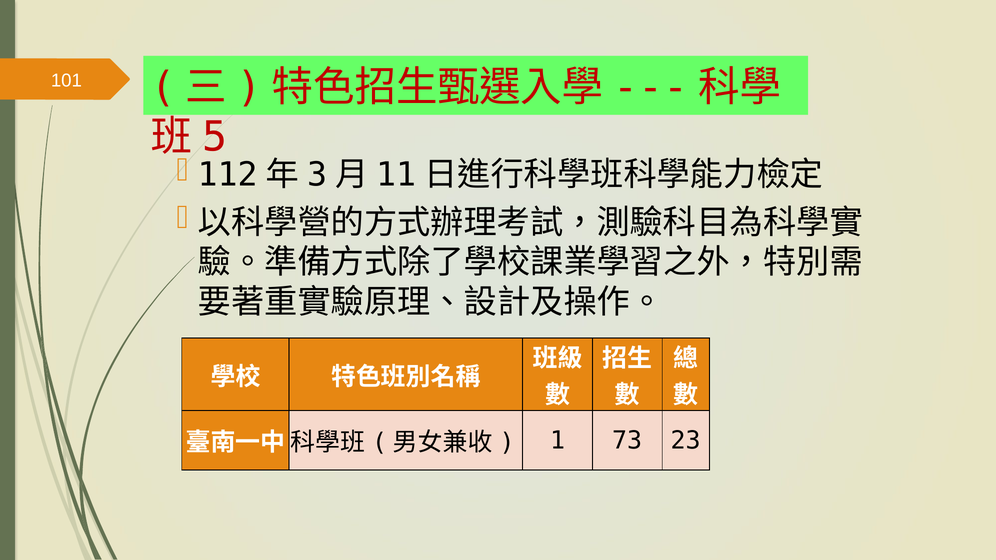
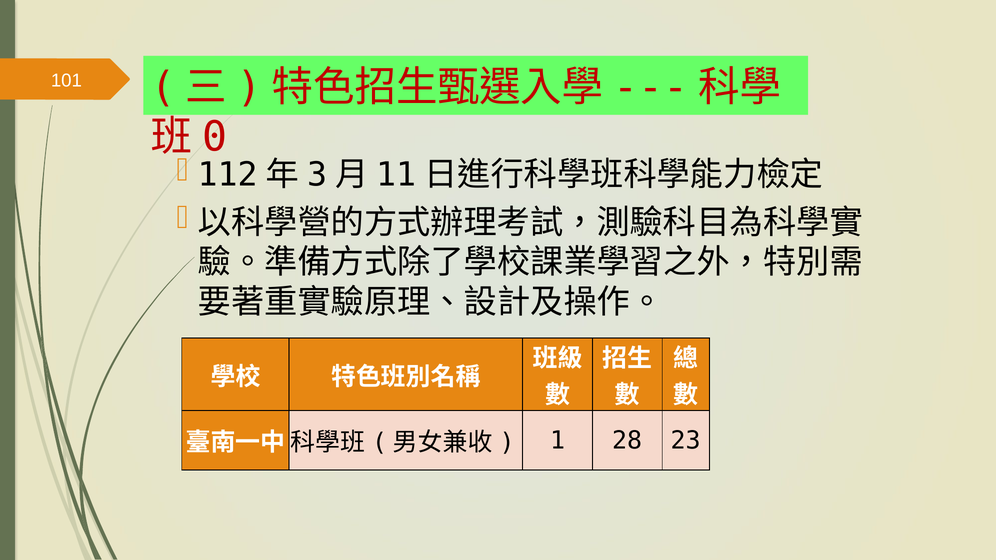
5: 5 -> 0 (215, 137)
73: 73 -> 28 (627, 441)
